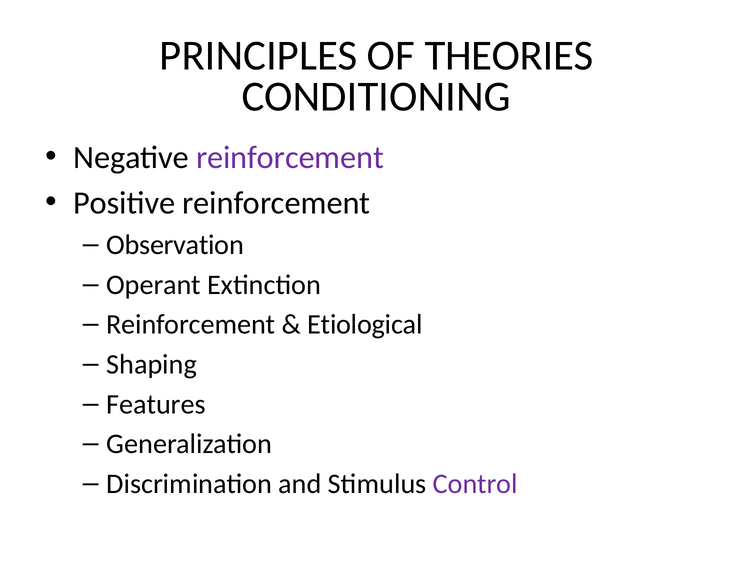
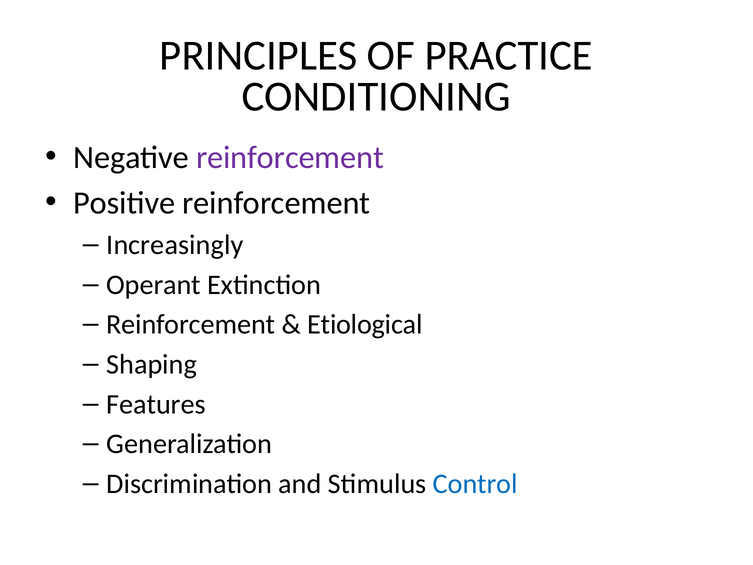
THEORIES: THEORIES -> PRACTICE (509, 56)
Observation: Observation -> Increasingly (175, 245)
Control colour: purple -> blue (475, 484)
